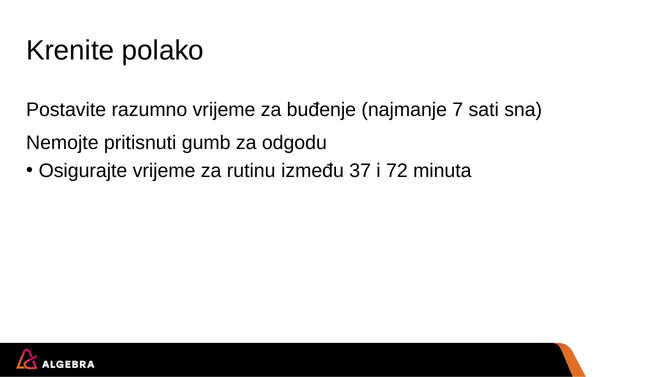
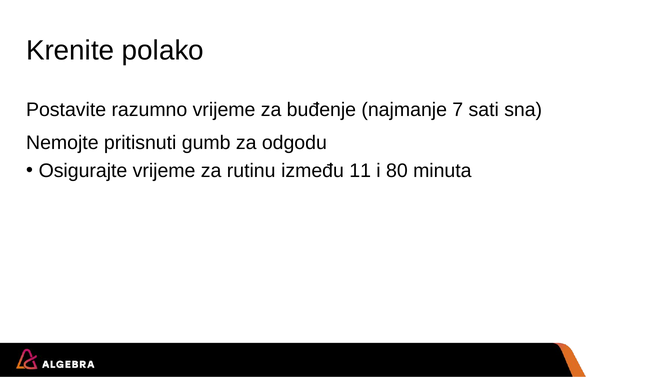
37: 37 -> 11 (360, 171)
72: 72 -> 80 (397, 171)
